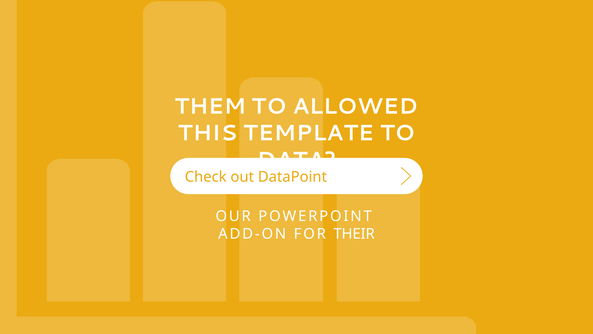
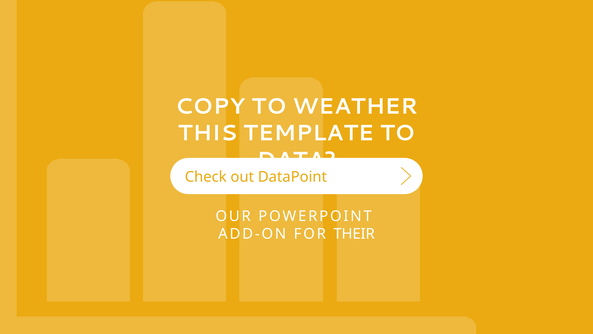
THEM: THEM -> COPY (210, 106)
ALLOWED: ALLOWED -> WEATHER (355, 106)
